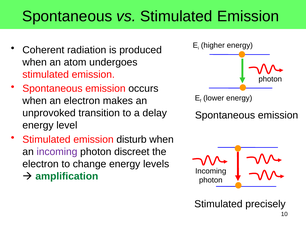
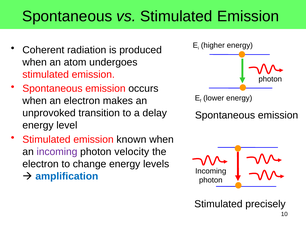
disturb: disturb -> known (131, 140)
discreet: discreet -> velocity (132, 152)
amplification colour: green -> blue (67, 177)
